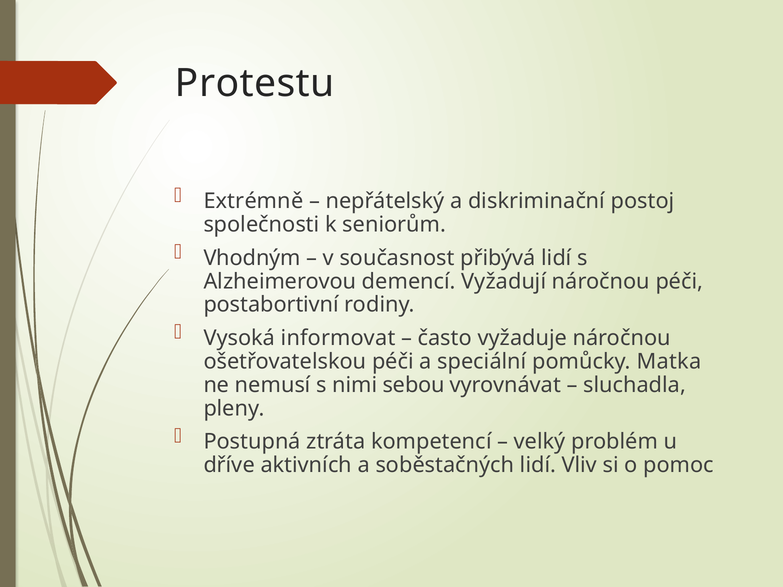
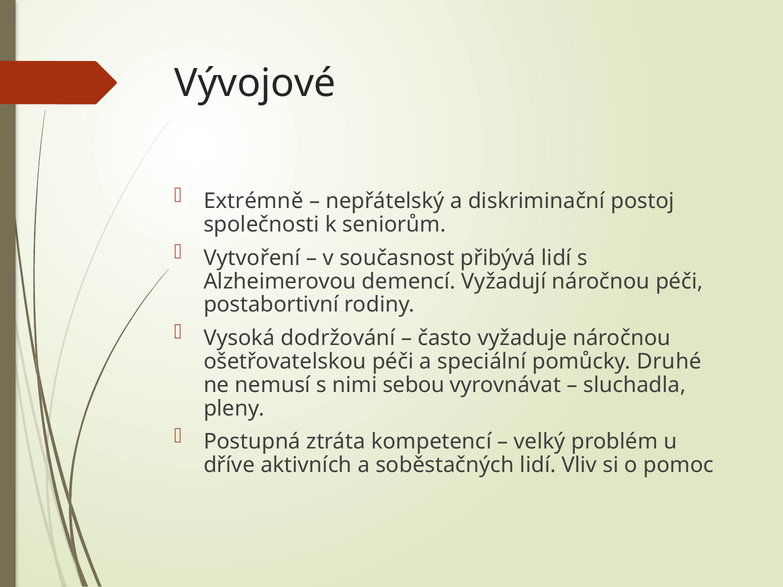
Protestu: Protestu -> Vývojové (255, 84)
Vhodným: Vhodným -> Vytvoření (252, 258)
informovat: informovat -> dodržování (338, 338)
Matka: Matka -> Druhé (669, 362)
